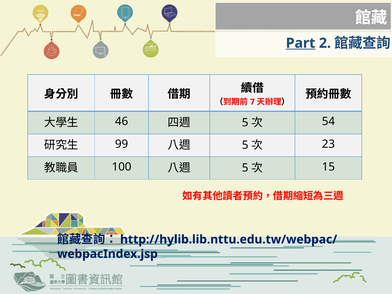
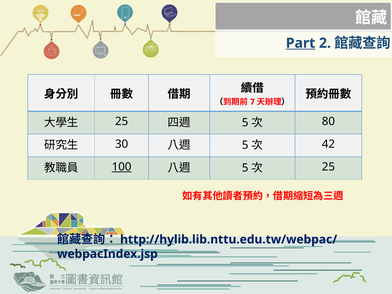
46: 46 -> 25 (122, 121)
54: 54 -> 80 (328, 121)
99: 99 -> 30 (122, 144)
23: 23 -> 42 (328, 144)
100 underline: none -> present (122, 167)
15: 15 -> 25 (328, 167)
